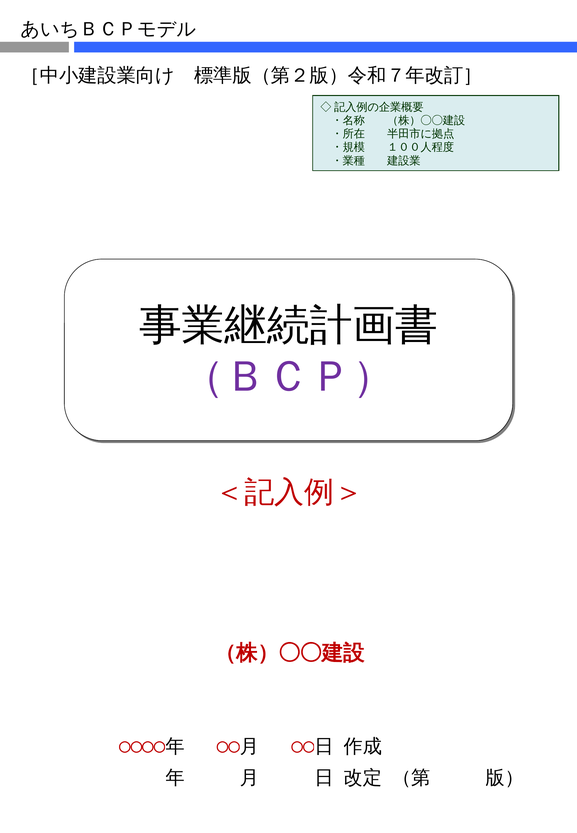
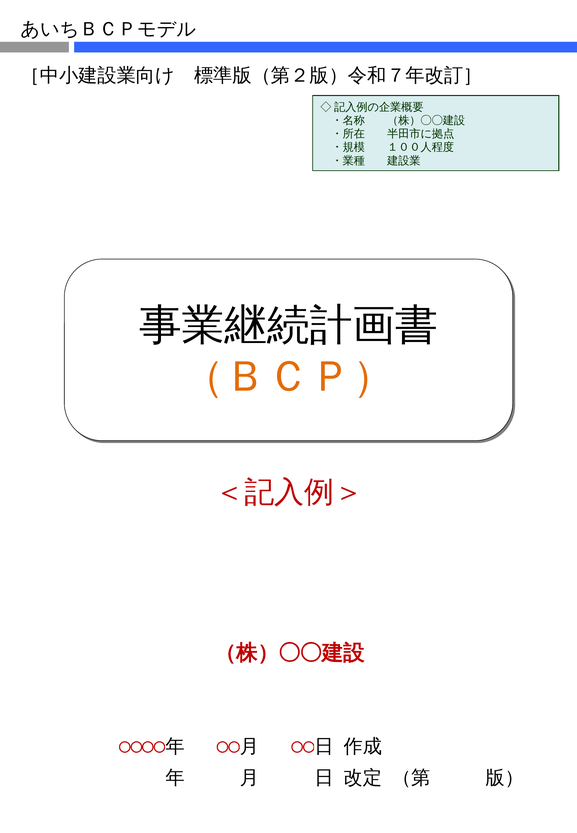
（ＢＣＰ） colour: purple -> orange (289, 377)
